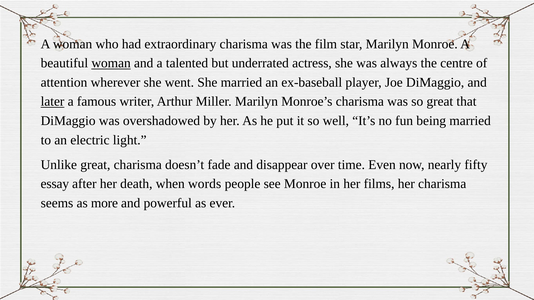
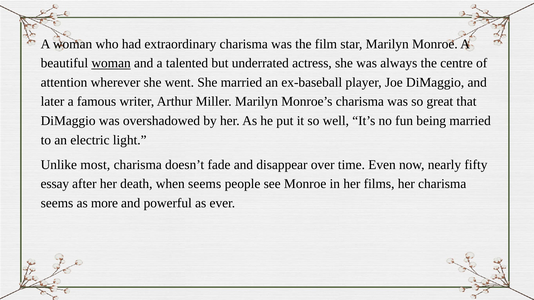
later underline: present -> none (53, 102)
Unlike great: great -> most (95, 165)
when words: words -> seems (205, 184)
